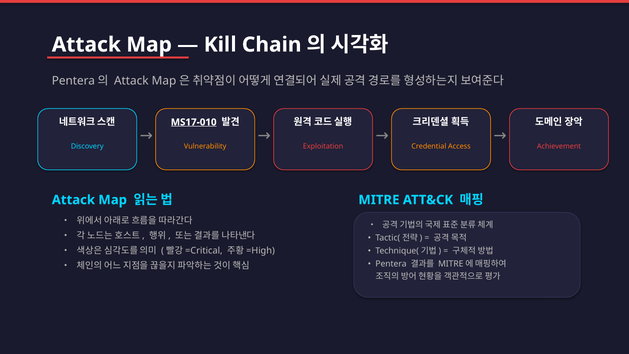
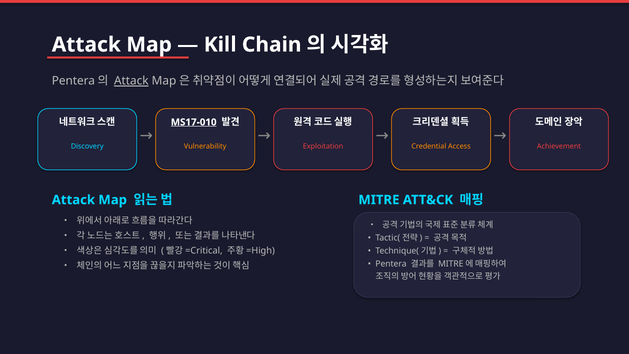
Attack underline: none -> present (131, 81)
